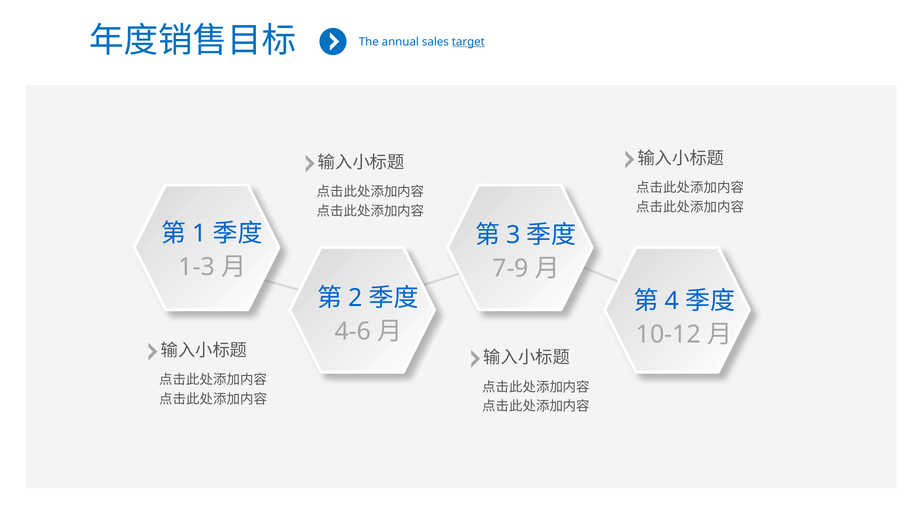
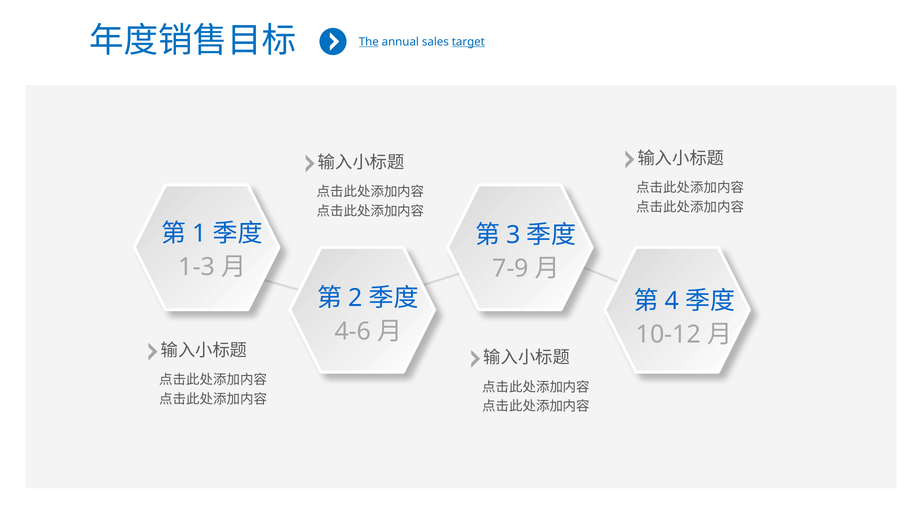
The underline: none -> present (369, 42)
